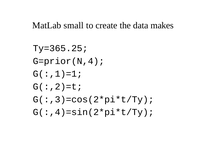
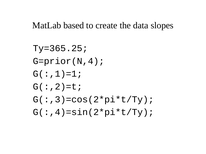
small: small -> based (74, 26)
makes: makes -> slopes (162, 26)
